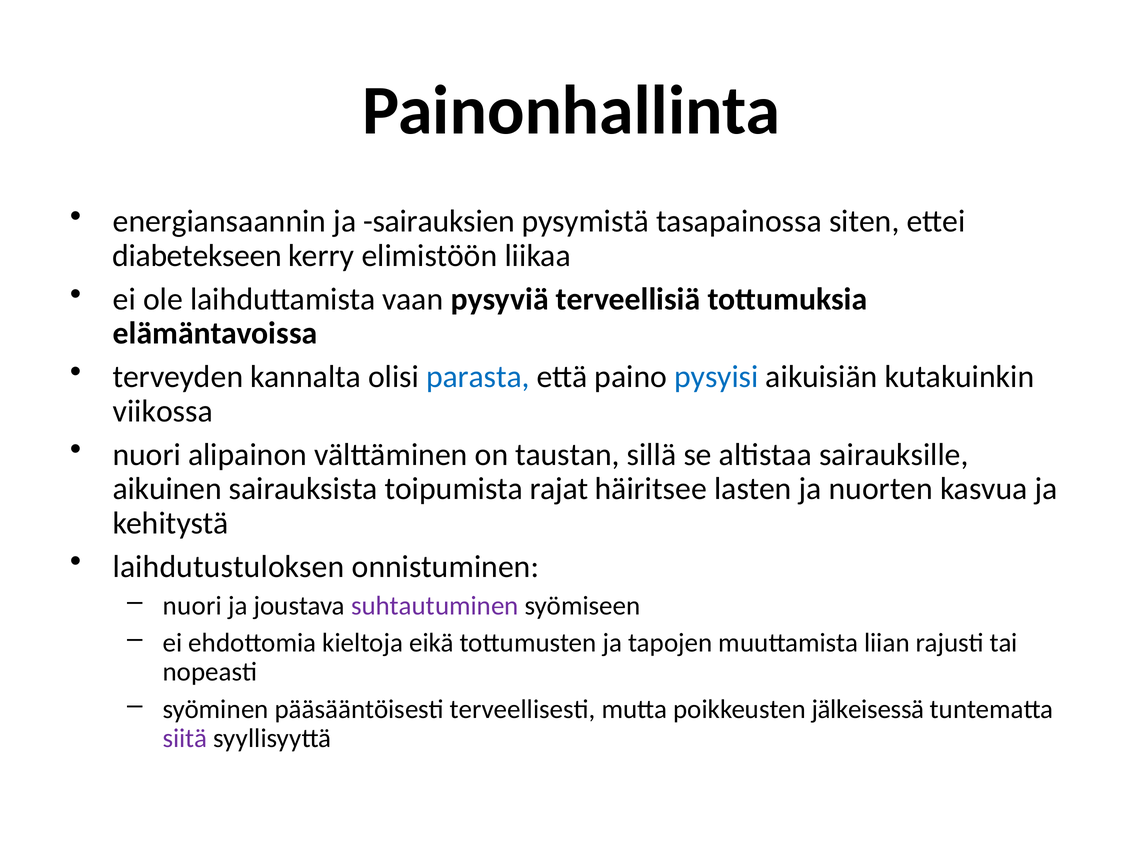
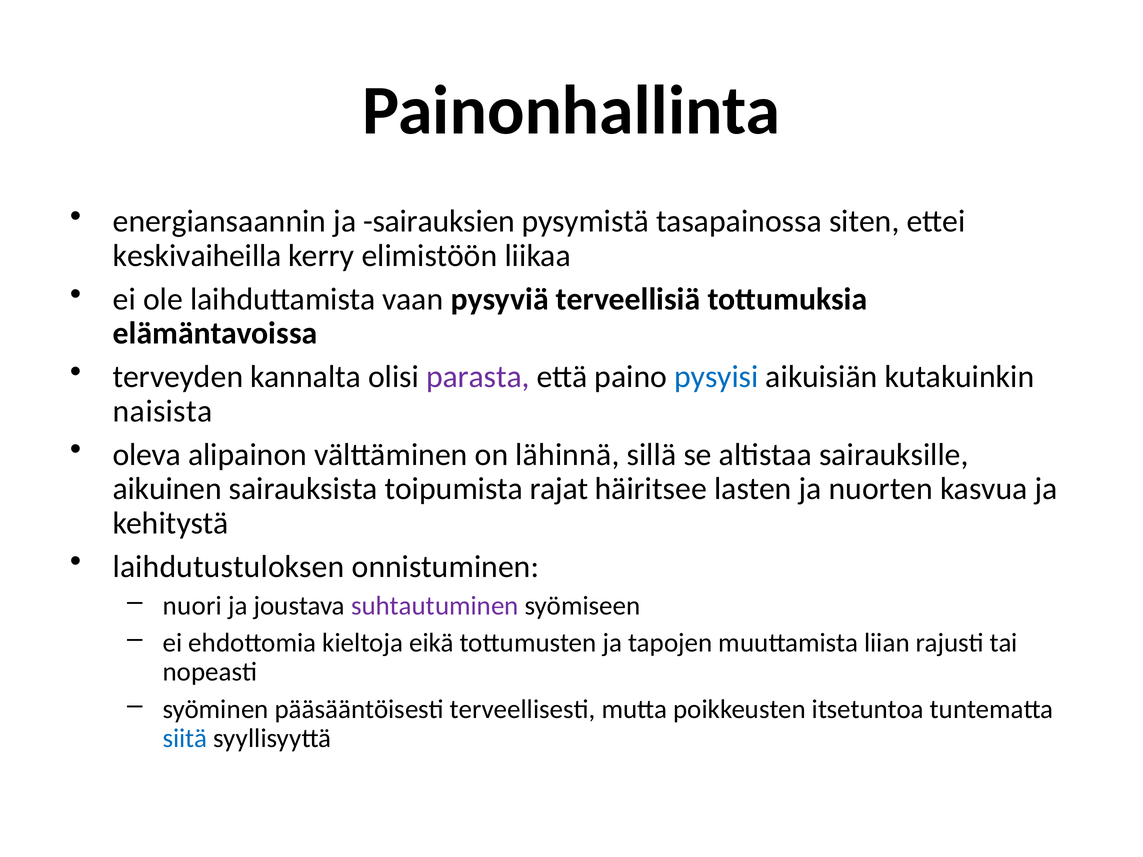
diabetekseen: diabetekseen -> keskivaiheilla (197, 256)
parasta colour: blue -> purple (478, 377)
viikossa: viikossa -> naisista (163, 411)
nuori: nuori -> oleva (147, 455)
taustan: taustan -> lähinnä (567, 455)
jälkeisessä: jälkeisessä -> itsetuntoa (868, 709)
siitä colour: purple -> blue (185, 738)
